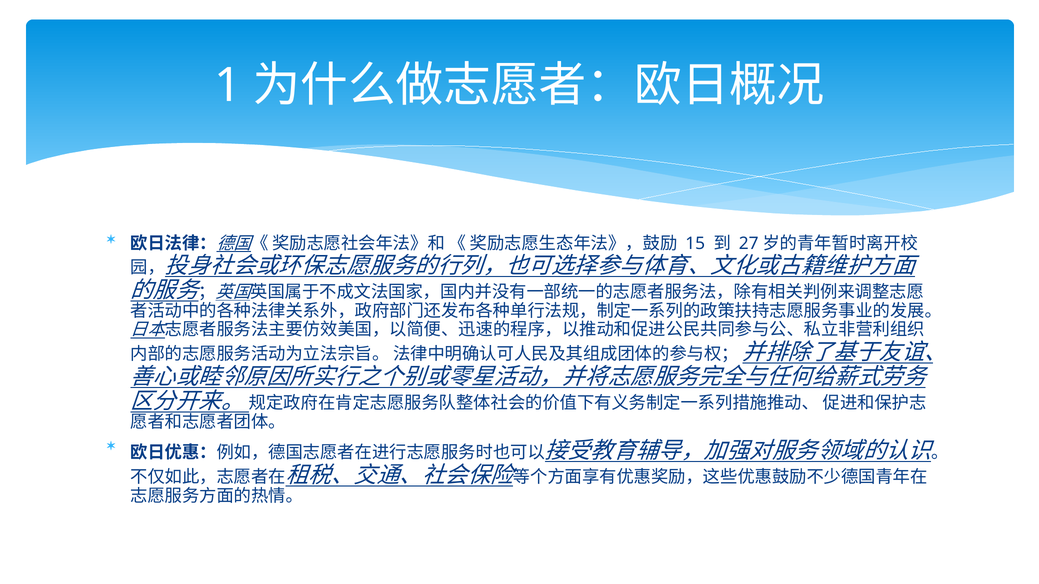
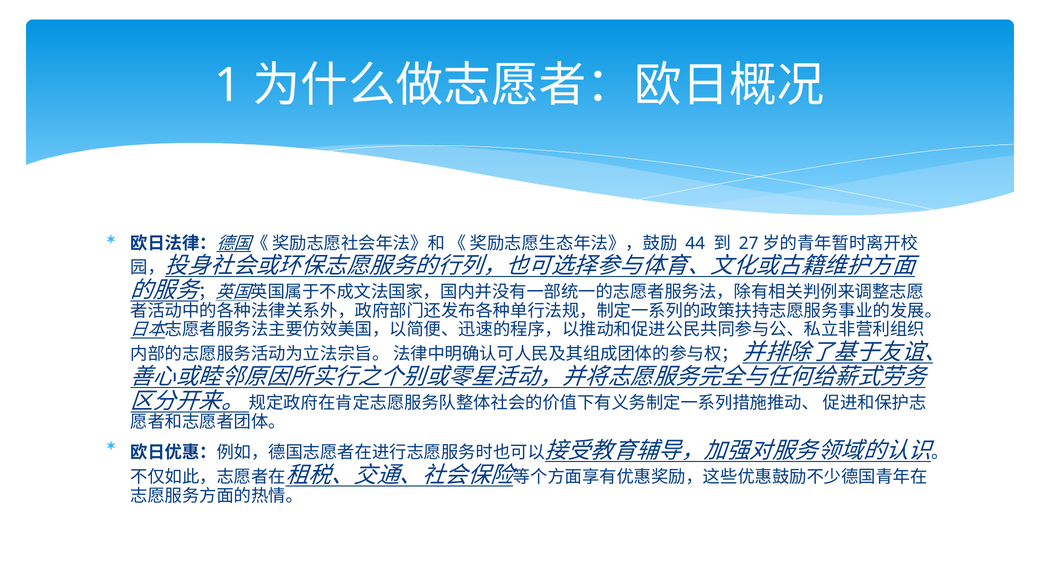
15: 15 -> 44 (695, 243)
